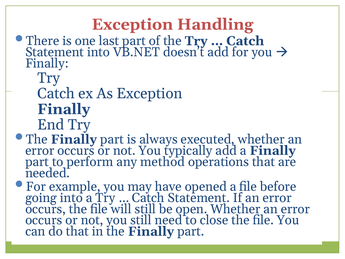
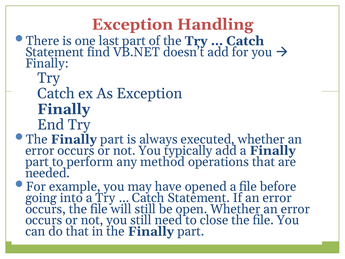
Statement into: into -> find (98, 52)
